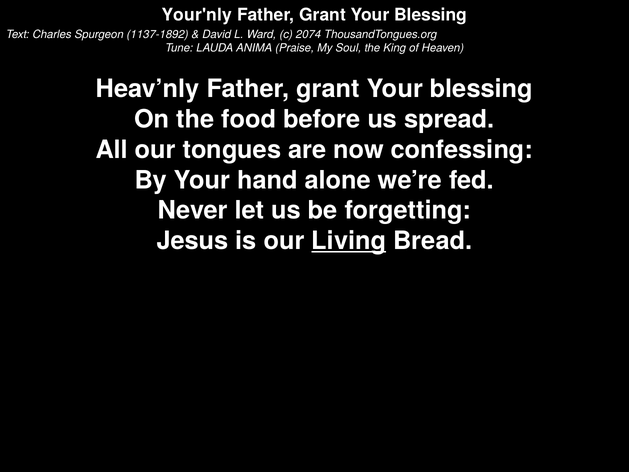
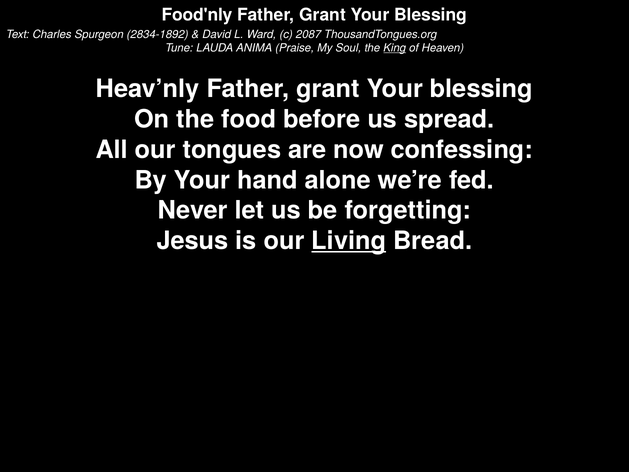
Your'nly: Your'nly -> Food'nly (197, 15)
1137-1892: 1137-1892 -> 2834-1892 (158, 34)
2074: 2074 -> 2087 (308, 34)
King underline: none -> present (395, 48)
